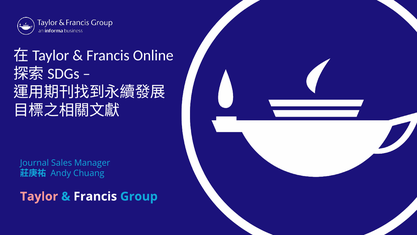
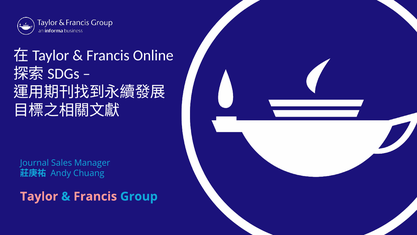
Francis colour: white -> pink (95, 196)
